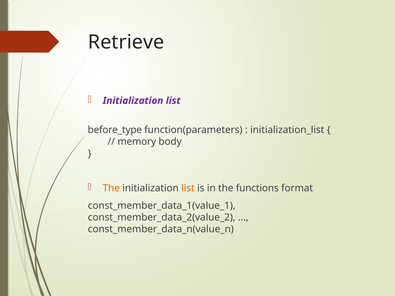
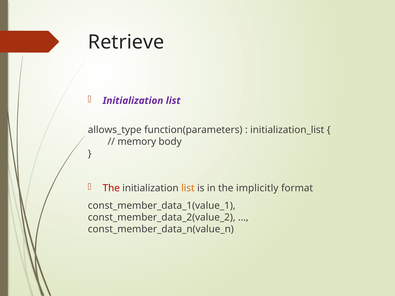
before_type: before_type -> allows_type (115, 130)
The colour: orange -> red (111, 188)
functions: functions -> implicitly (257, 188)
